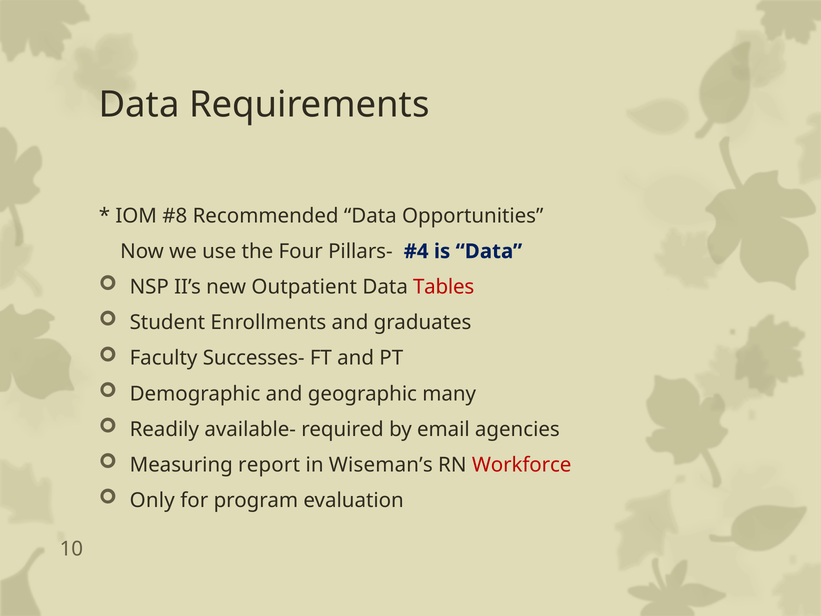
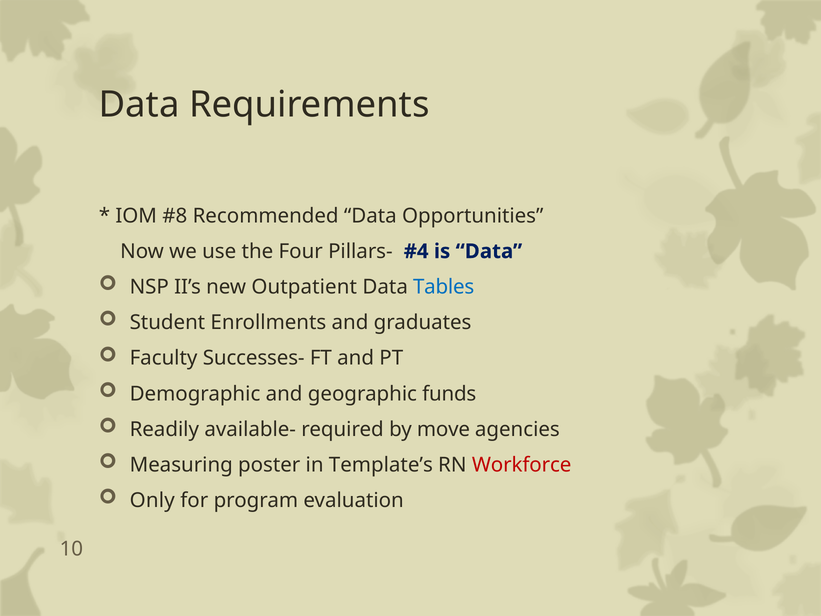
Tables colour: red -> blue (444, 287)
many: many -> funds (449, 394)
email: email -> move (443, 429)
report: report -> poster (269, 465)
Wiseman’s: Wiseman’s -> Template’s (381, 465)
